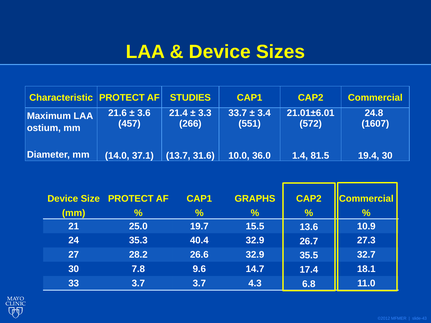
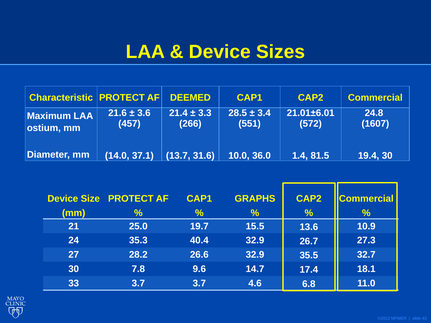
STUDIES: STUDIES -> DEEMED (190, 98)
33.7: 33.7 -> 28.5 (238, 113)
4.3: 4.3 -> 4.6 (255, 283)
